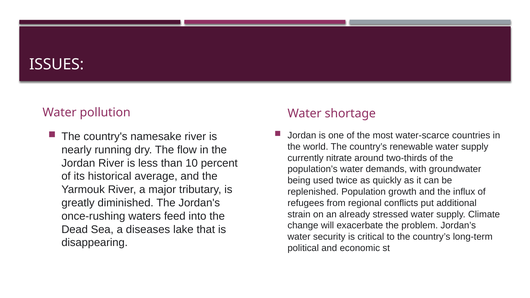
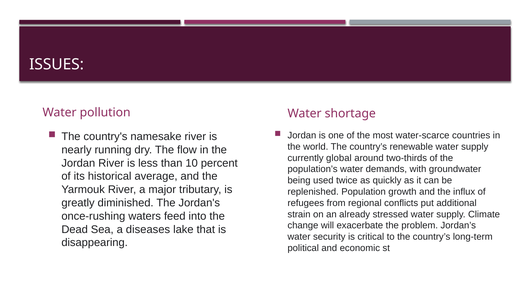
nitrate: nitrate -> global (339, 158)
